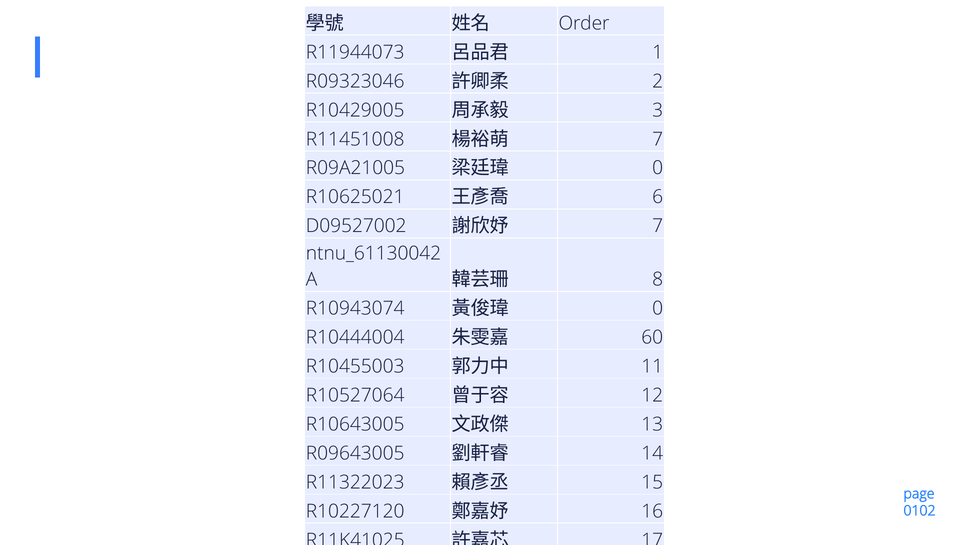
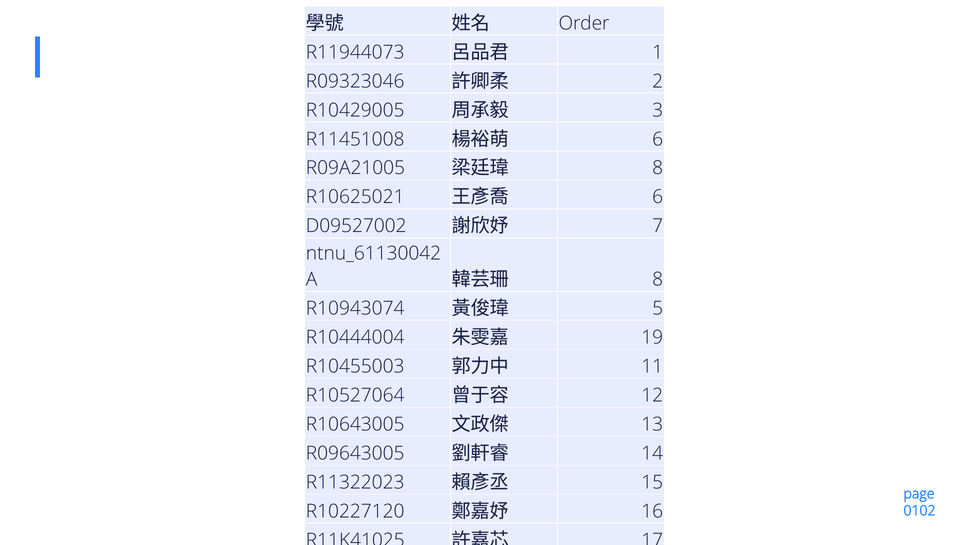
7: 7 -> 6 (658, 139)
0: 0 -> 8 (658, 168)
0: 0 -> 5 (658, 308)
60: 60 -> 19 (652, 337)
